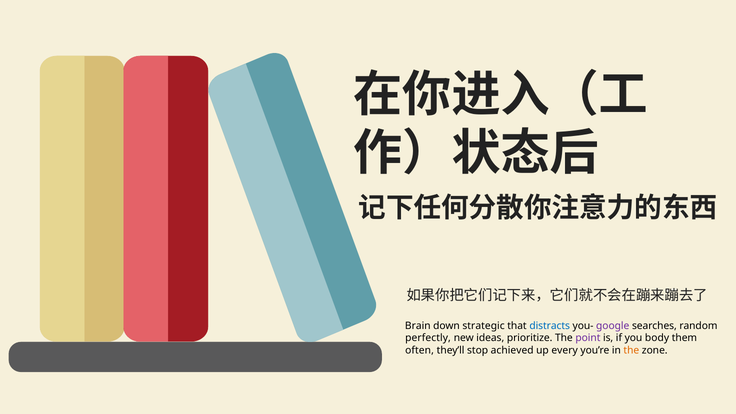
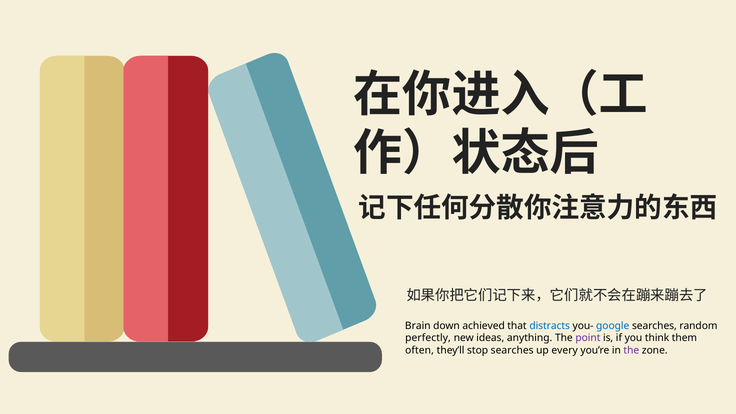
strategic: strategic -> achieved (484, 326)
google colour: purple -> blue (613, 326)
prioritize: prioritize -> anything (530, 338)
body: body -> think (657, 338)
stop achieved: achieved -> searches (512, 350)
the colour: orange -> purple (631, 350)
